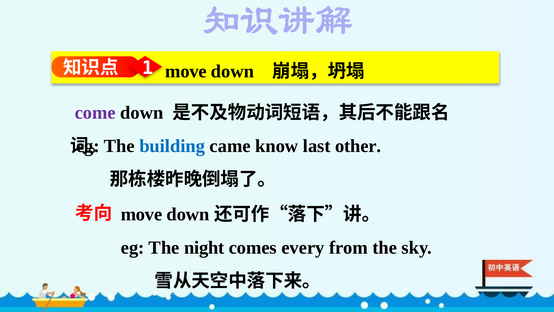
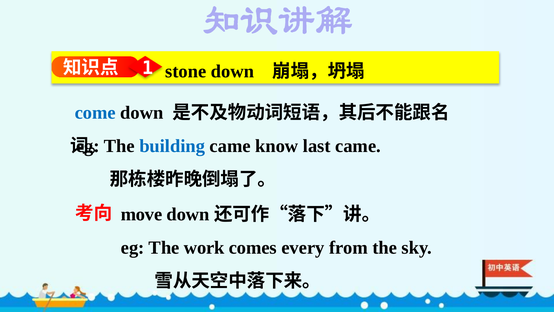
move: move -> stone (186, 71)
come colour: purple -> blue (95, 113)
last other: other -> came (358, 146)
night: night -> work (204, 248)
